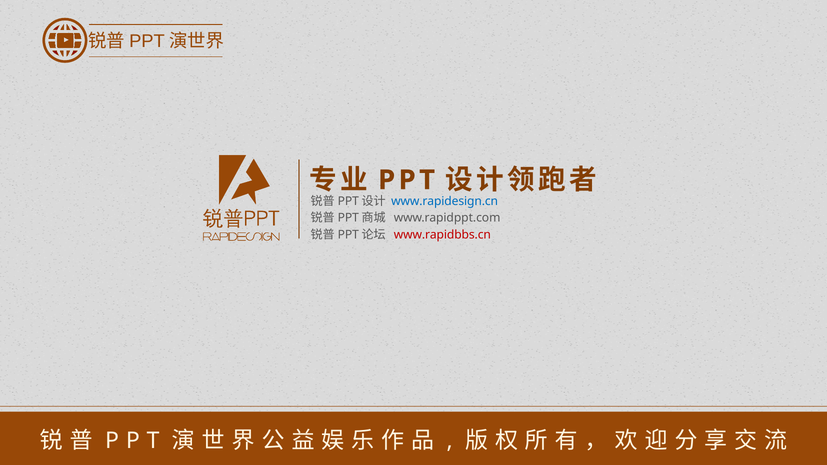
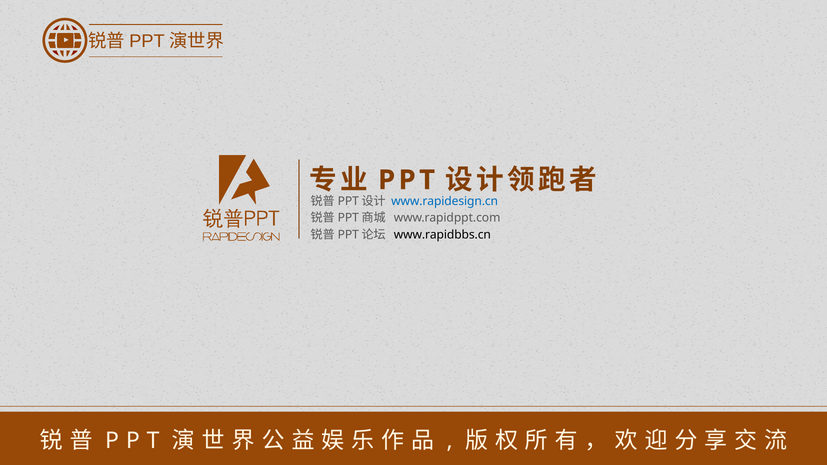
www.rapidbbs.cn colour: red -> black (442, 235)
